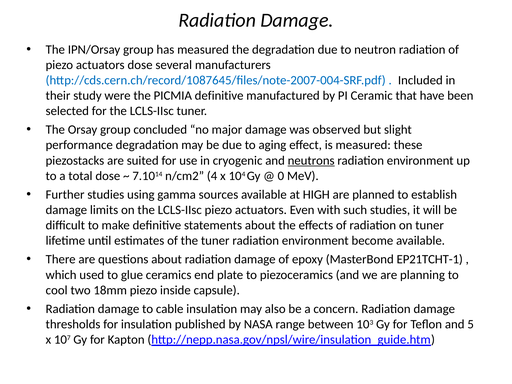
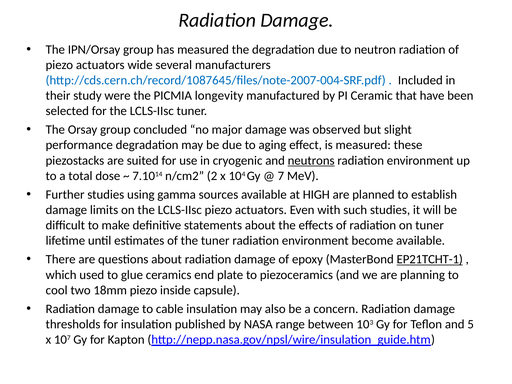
actuators dose: dose -> wide (140, 65)
PICMIA definitive: definitive -> longevity (219, 96)
4: 4 -> 2 (212, 176)
0: 0 -> 7 (281, 176)
EP21TCHT-1 underline: none -> present (430, 259)
